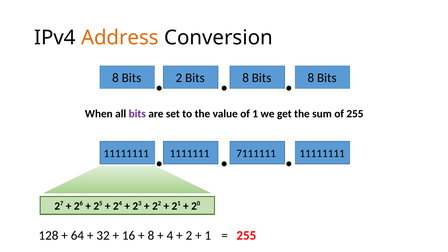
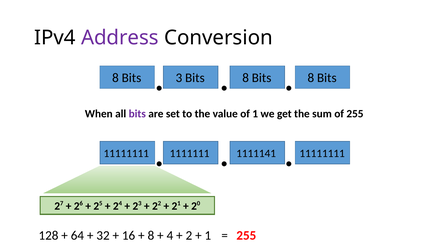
Address colour: orange -> purple (120, 38)
Bits 2: 2 -> 3 (179, 78)
7111111: 7111111 -> 1111141 (256, 153)
